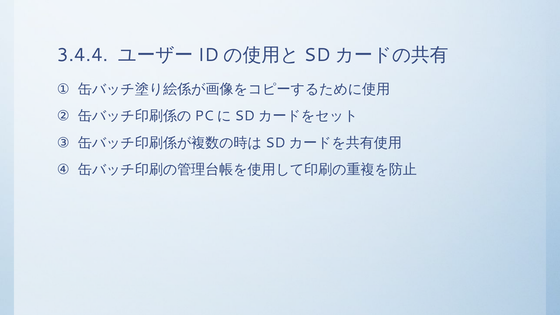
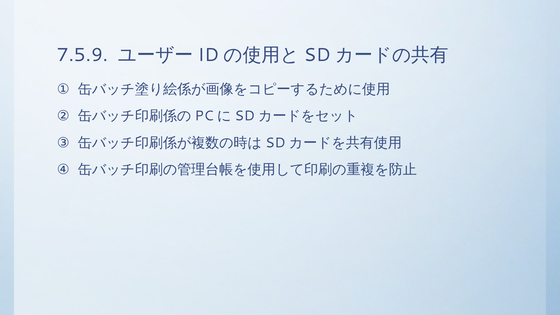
3.4.4: 3.4.4 -> 7.5.9 (83, 55)
